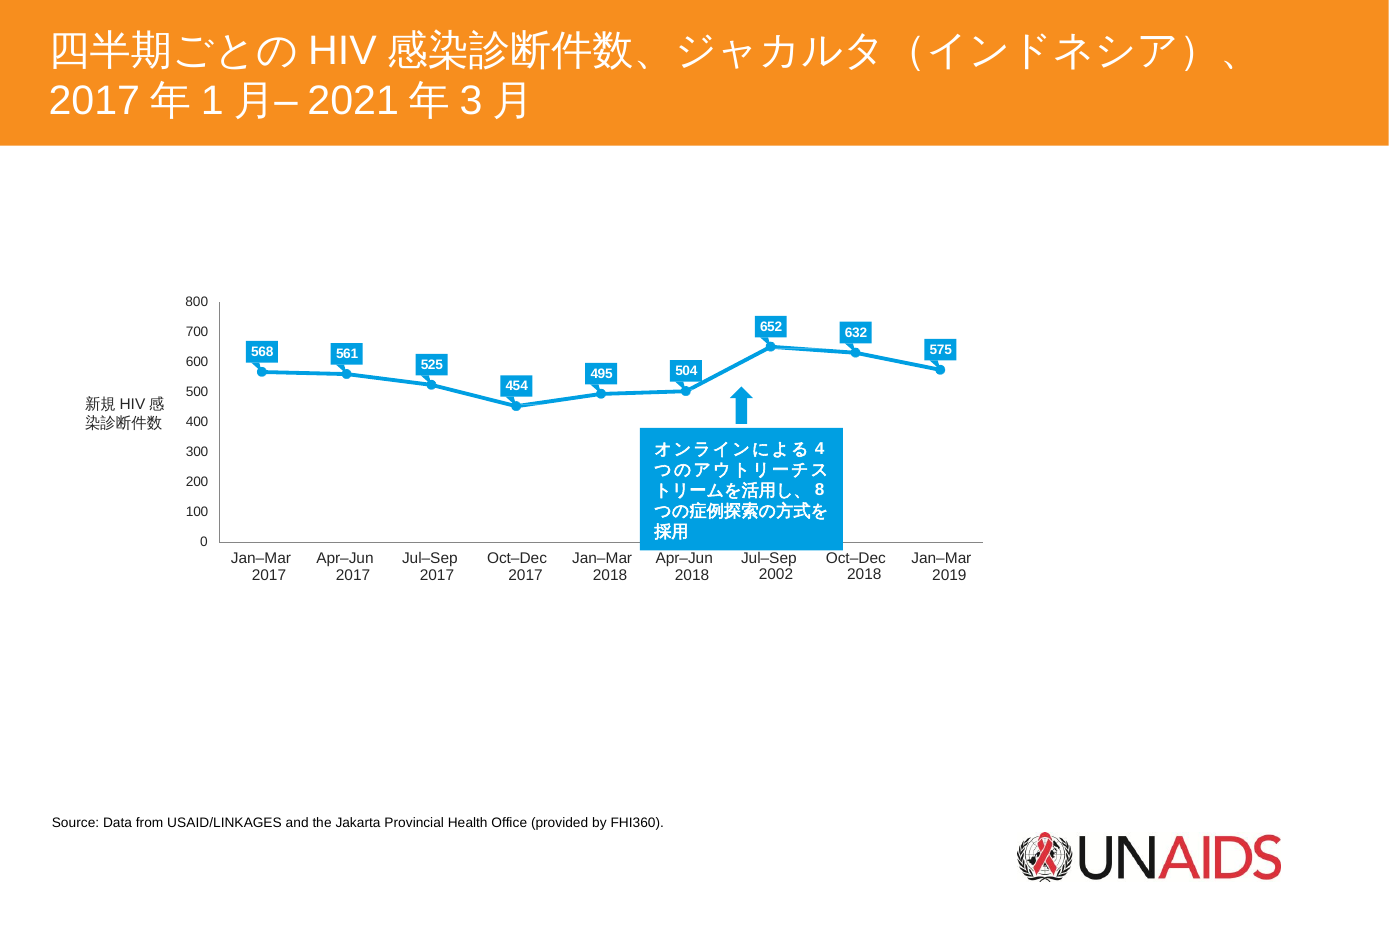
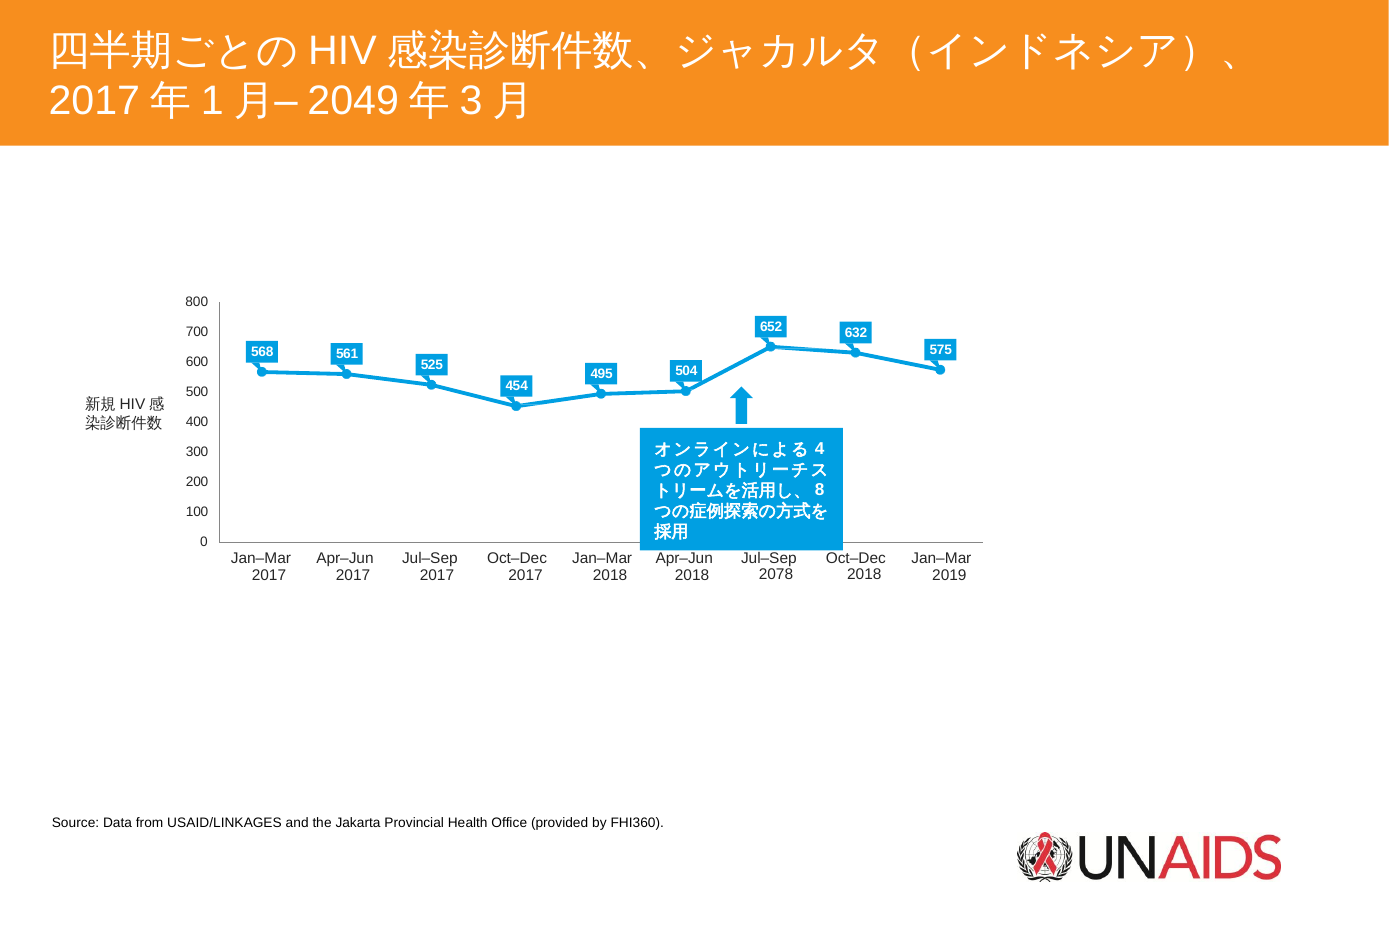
2021: 2021 -> 2049 (353, 100)
2002: 2002 -> 2078 (776, 575)
